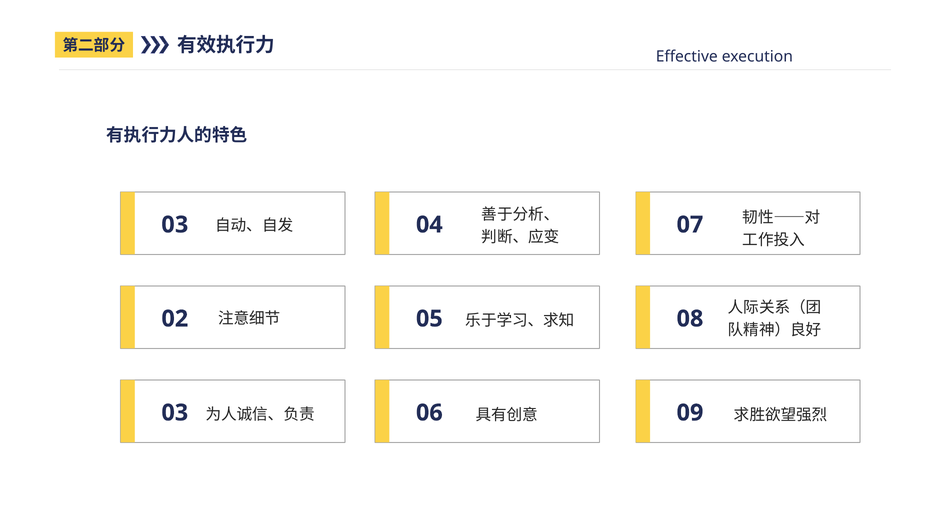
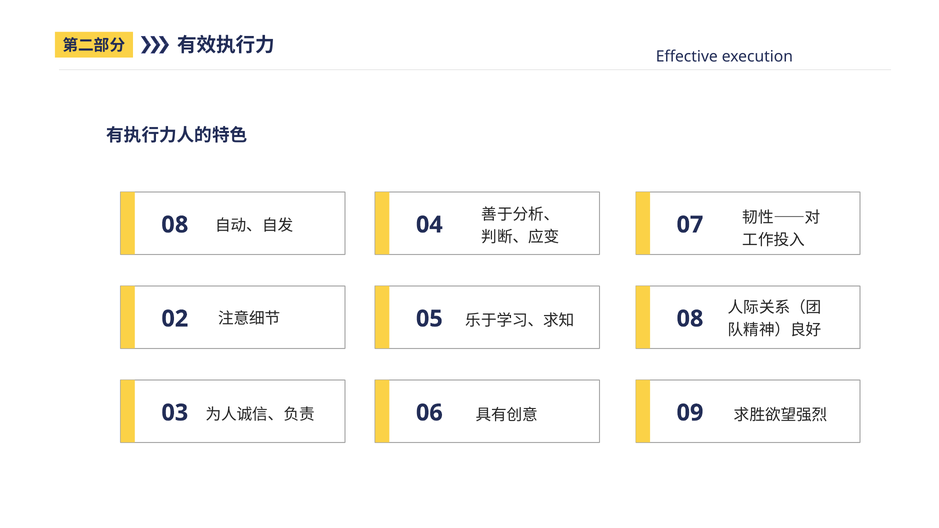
3: 3 -> 8 (182, 225)
